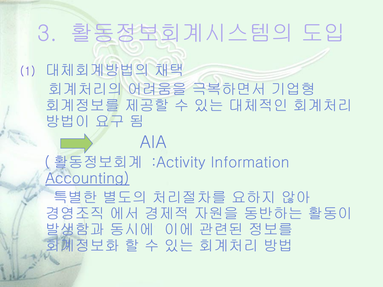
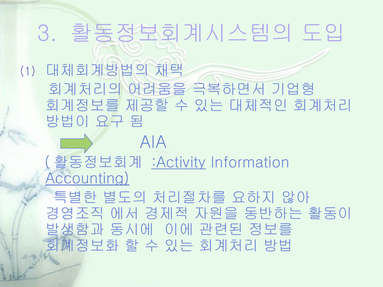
:Activity underline: none -> present (179, 163)
